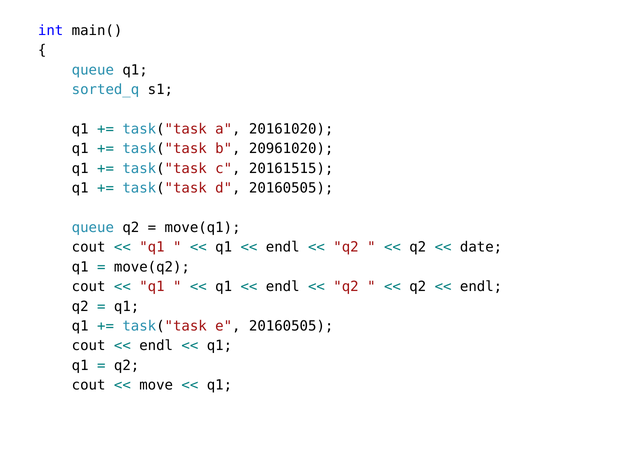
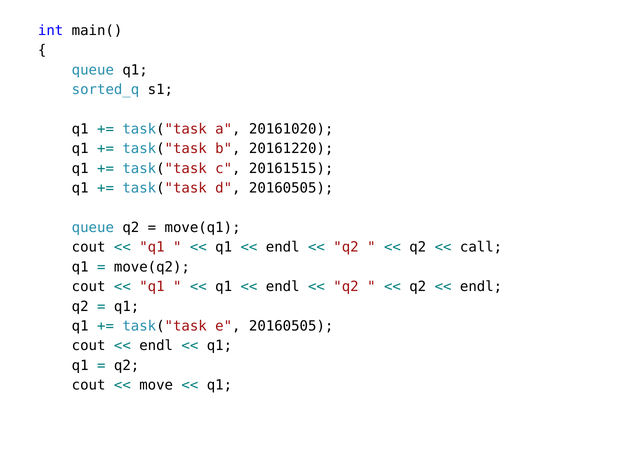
20961020: 20961020 -> 20161220 (291, 149)
date: date -> call (481, 247)
